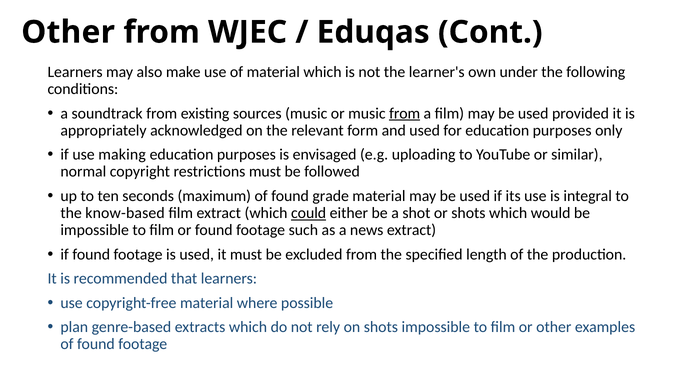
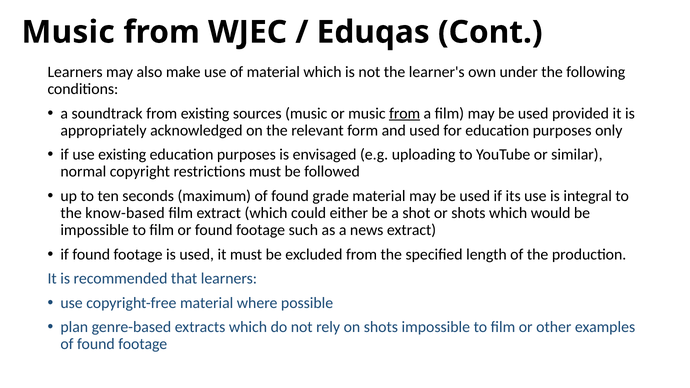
Other: Other -> Music (68, 32)
use making: making -> existing (122, 155)
could underline: present -> none (309, 213)
